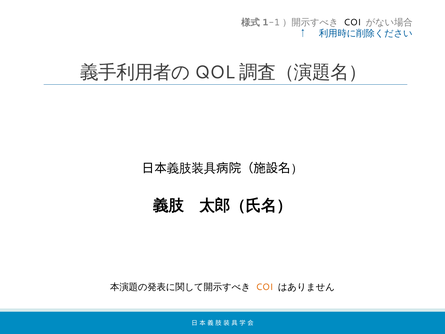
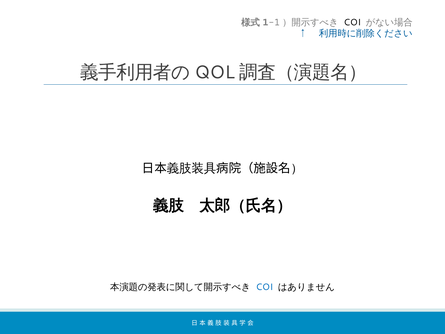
COI colour: orange -> blue (264, 287)
